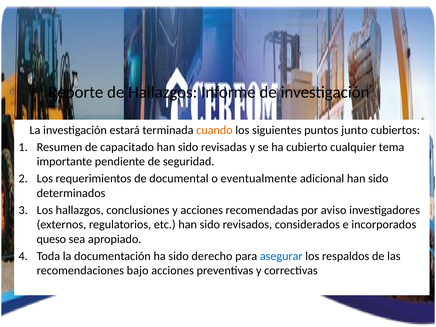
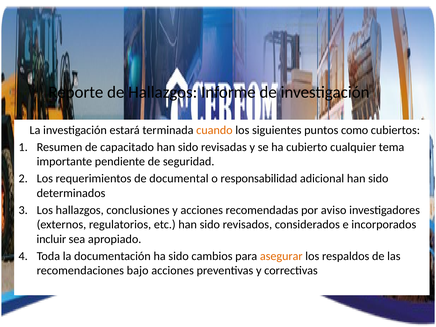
junto: junto -> como (355, 130)
eventualmente: eventualmente -> responsabilidad (259, 179)
queso: queso -> incluir (51, 239)
derecho: derecho -> cambios (212, 256)
asegurar colour: blue -> orange (281, 256)
